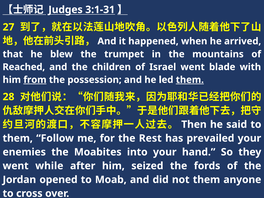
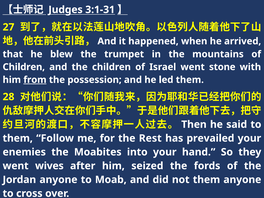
Reached: Reached -> Children (24, 67)
blade: blade -> stone (222, 67)
them underline: present -> none (190, 80)
while: while -> wives (49, 166)
Jordan opened: opened -> anyone (58, 180)
